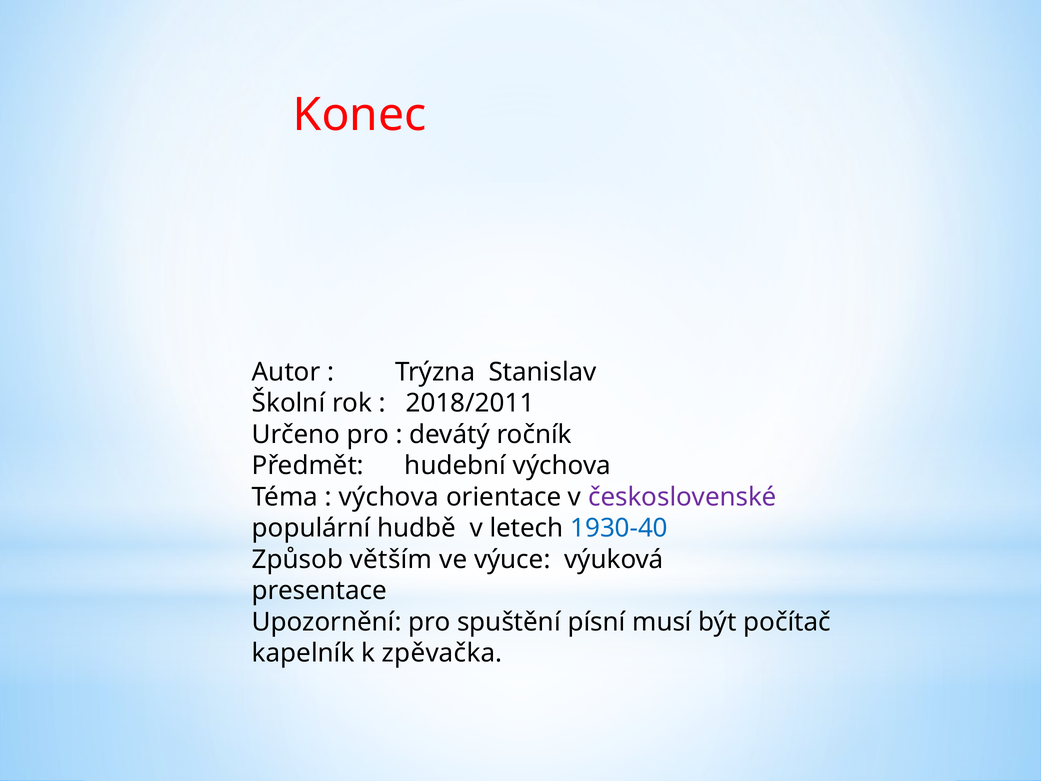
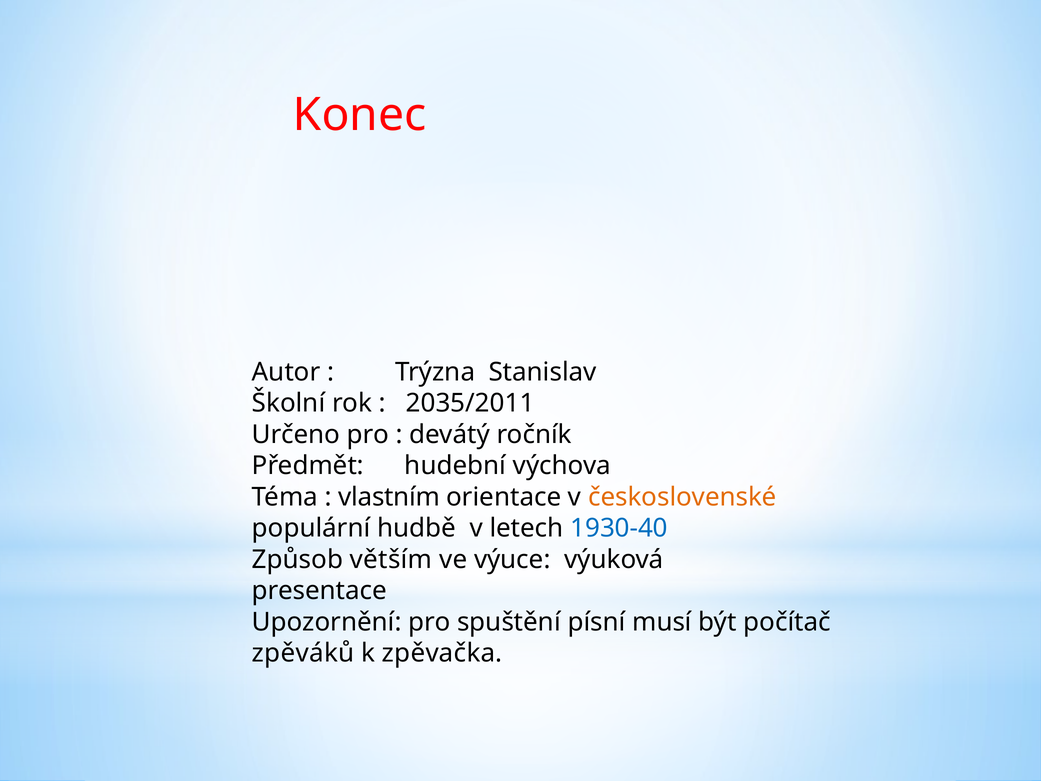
2018/2011: 2018/2011 -> 2035/2011 (470, 403)
výchova: výchova -> vlastním (389, 497)
československé colour: purple -> orange (682, 497)
kapelník: kapelník -> zpěváků (303, 653)
